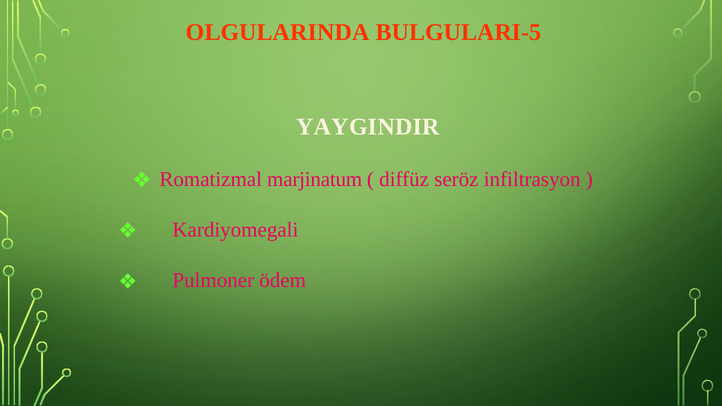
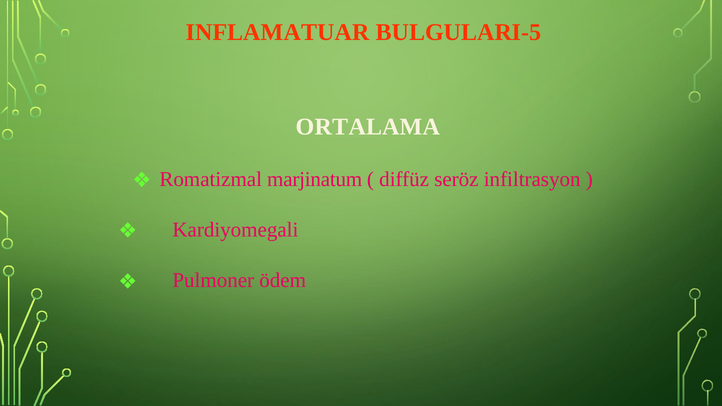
OLGULARINDA: OLGULARINDA -> INFLAMATUAR (278, 32)
YAYGINDIR: YAYGINDIR -> ORTALAMA (368, 127)
